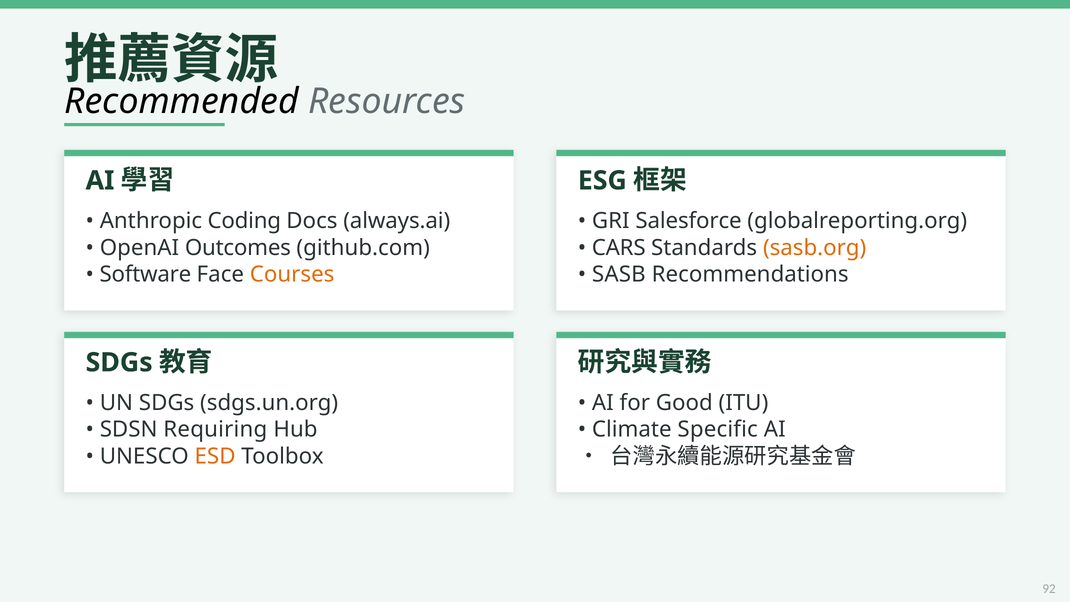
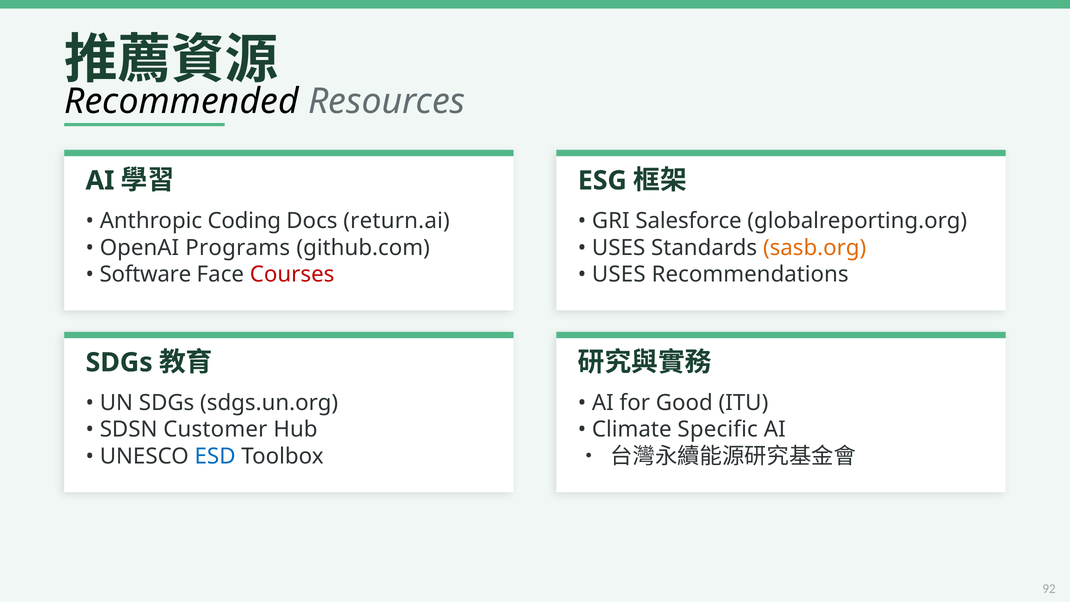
always.ai: always.ai -> return.ai (397, 221)
Outcomes: Outcomes -> Programs (238, 248)
CARS: CARS -> USES (619, 248)
Courses colour: orange -> red (292, 274)
SASB: SASB -> USES (619, 274)
Requiring: Requiring -> Customer (215, 430)
ESD colour: orange -> blue (215, 456)
